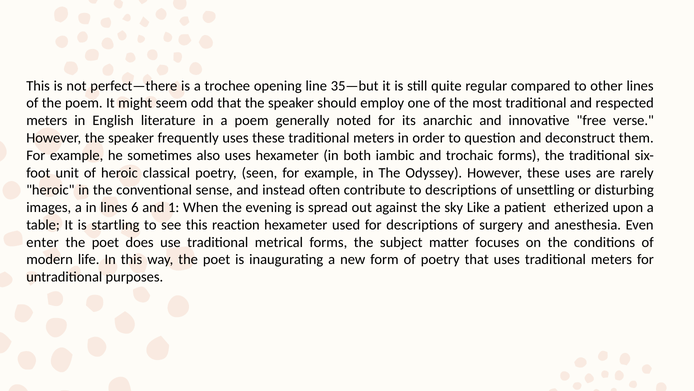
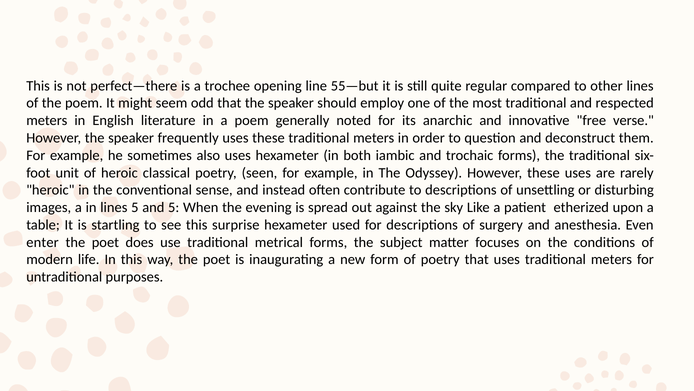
35—but: 35—but -> 55—but (355, 86)
lines 6: 6 -> 5 (135, 207)
and 1: 1 -> 5 (174, 207)
reaction: reaction -> surprise (236, 225)
